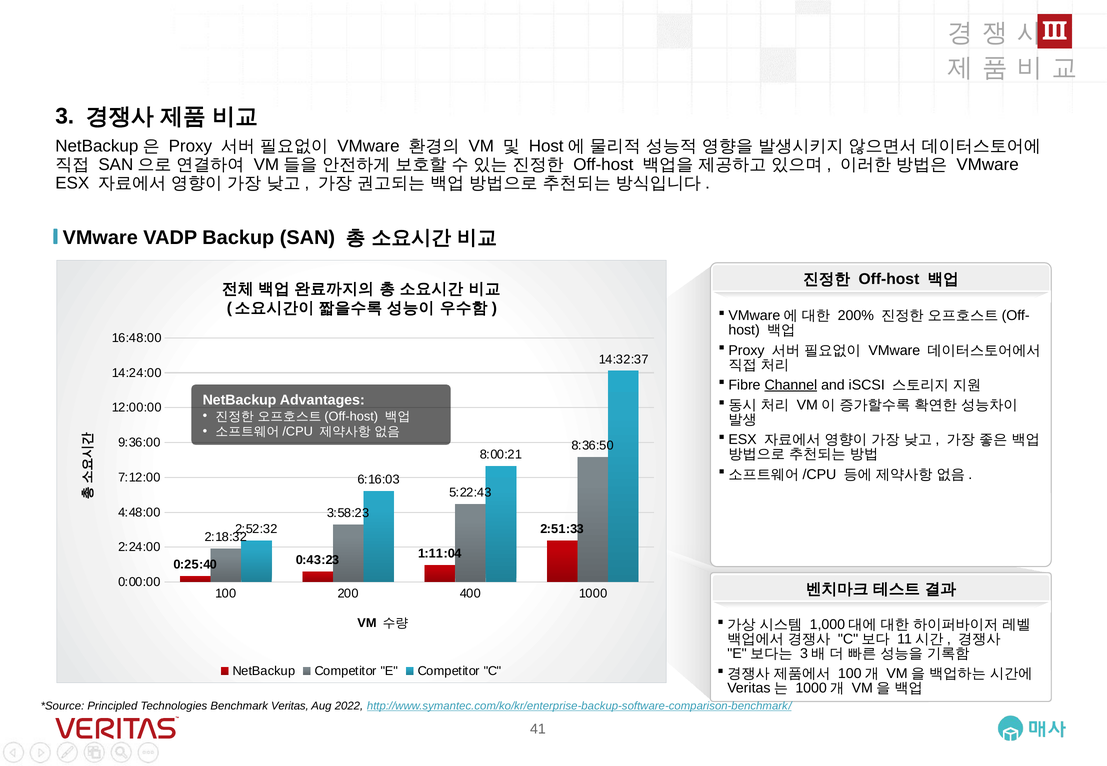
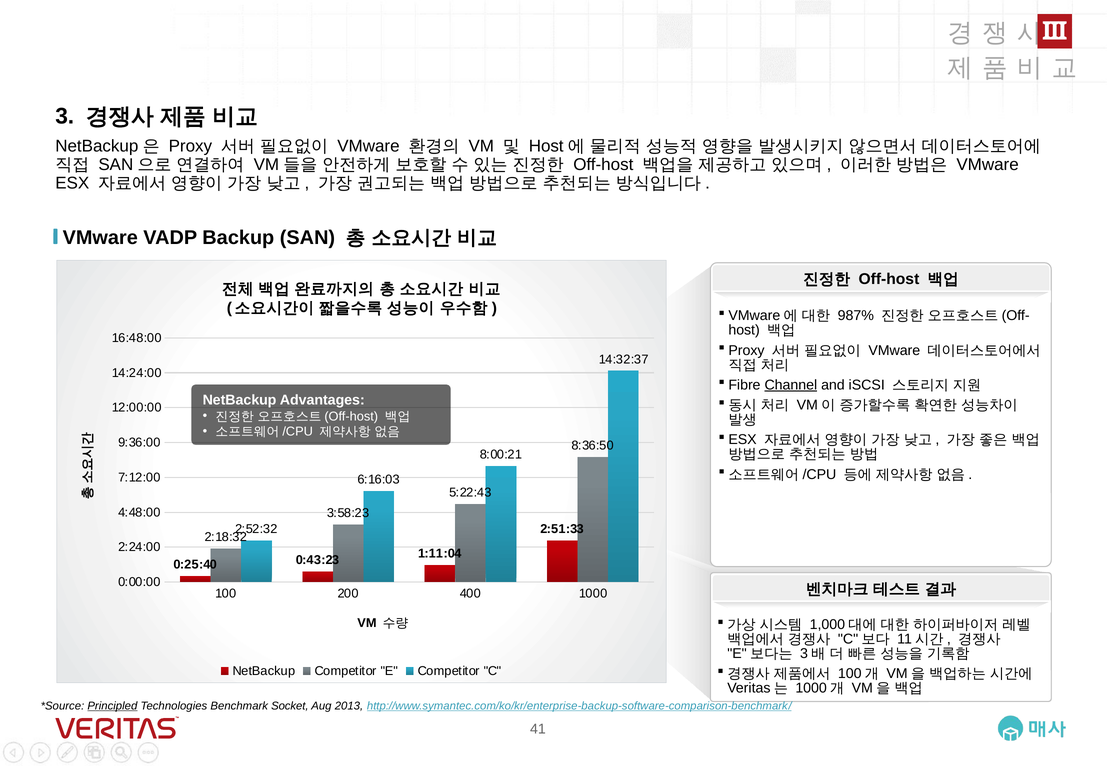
200%: 200% -> 987% (856, 316)
Principled underline: none -> present (112, 706)
Veritas: Veritas -> Socket (290, 706)
2022: 2022 -> 2013 (349, 706)
